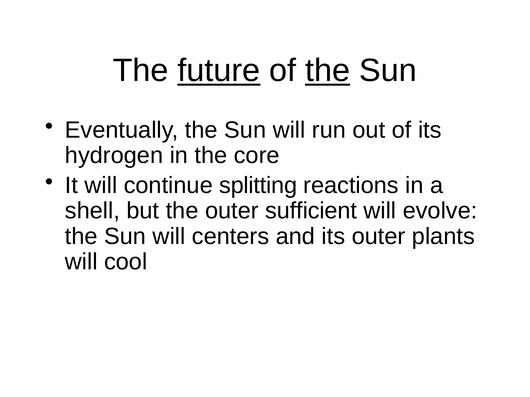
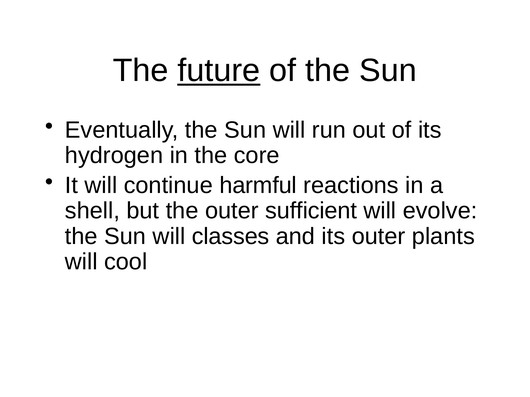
the underline: present -> none (328, 71)
splitting: splitting -> harmful (258, 186)
centers: centers -> classes (231, 237)
